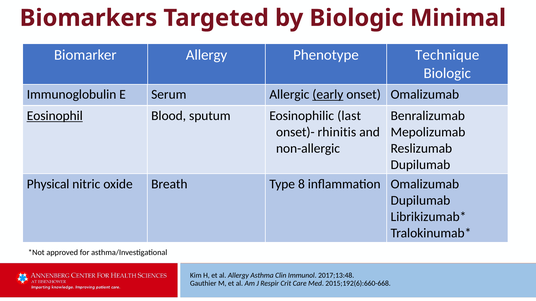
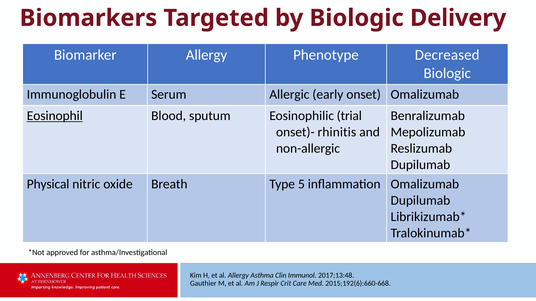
Minimal: Minimal -> Delivery (458, 18)
Technique: Technique -> Decreased (447, 55)
early underline: present -> none (328, 95)
last: last -> trial (349, 116)
8: 8 -> 5 (301, 184)
